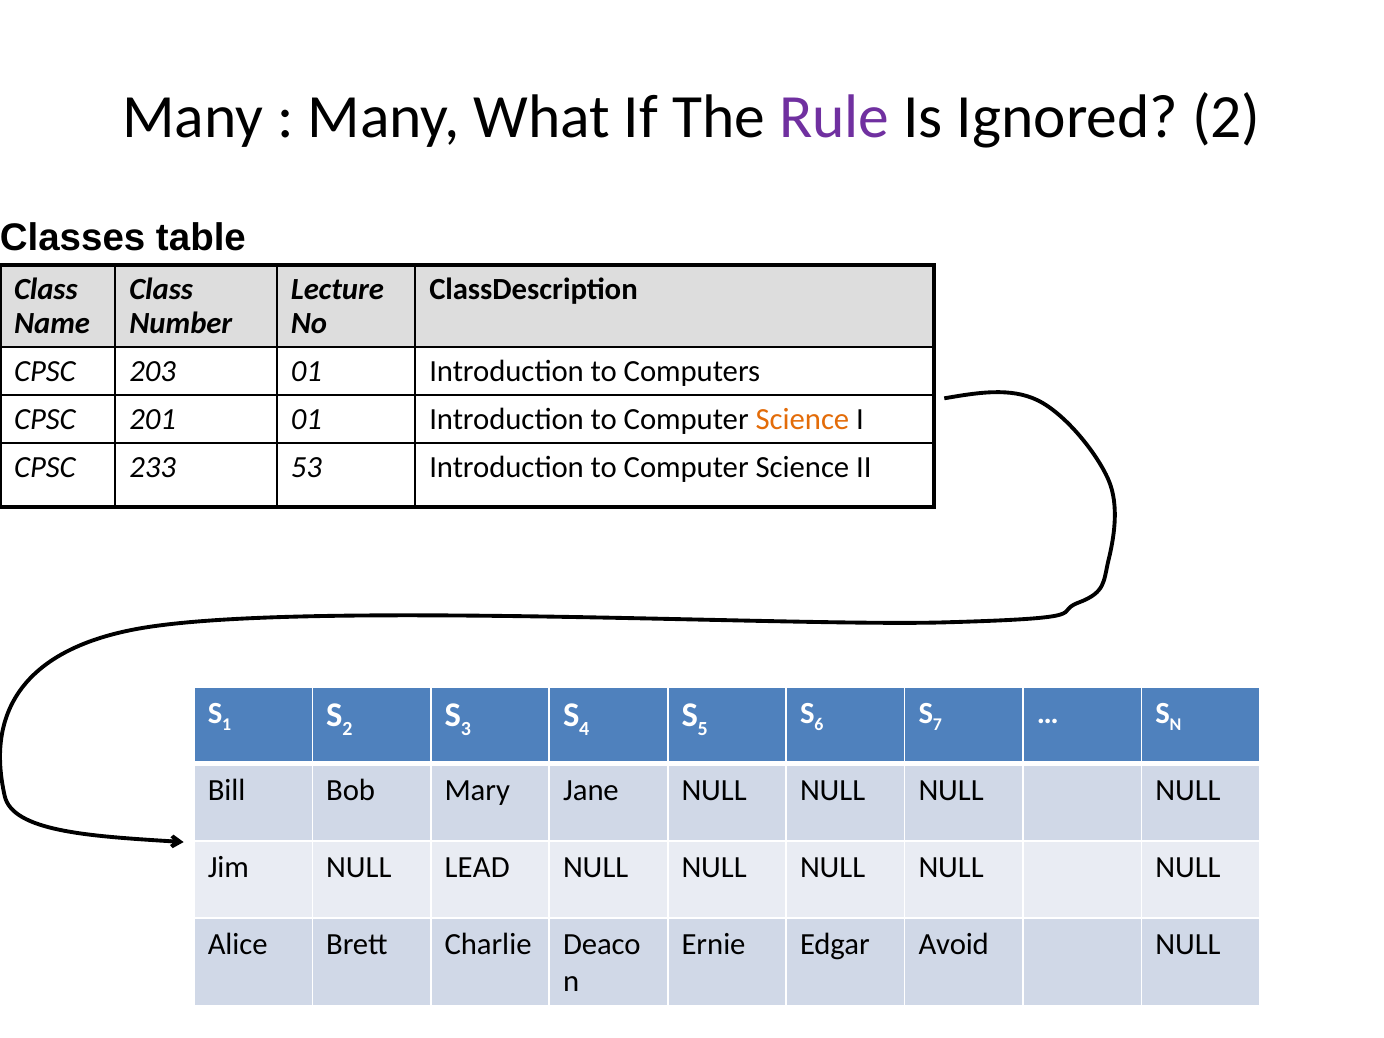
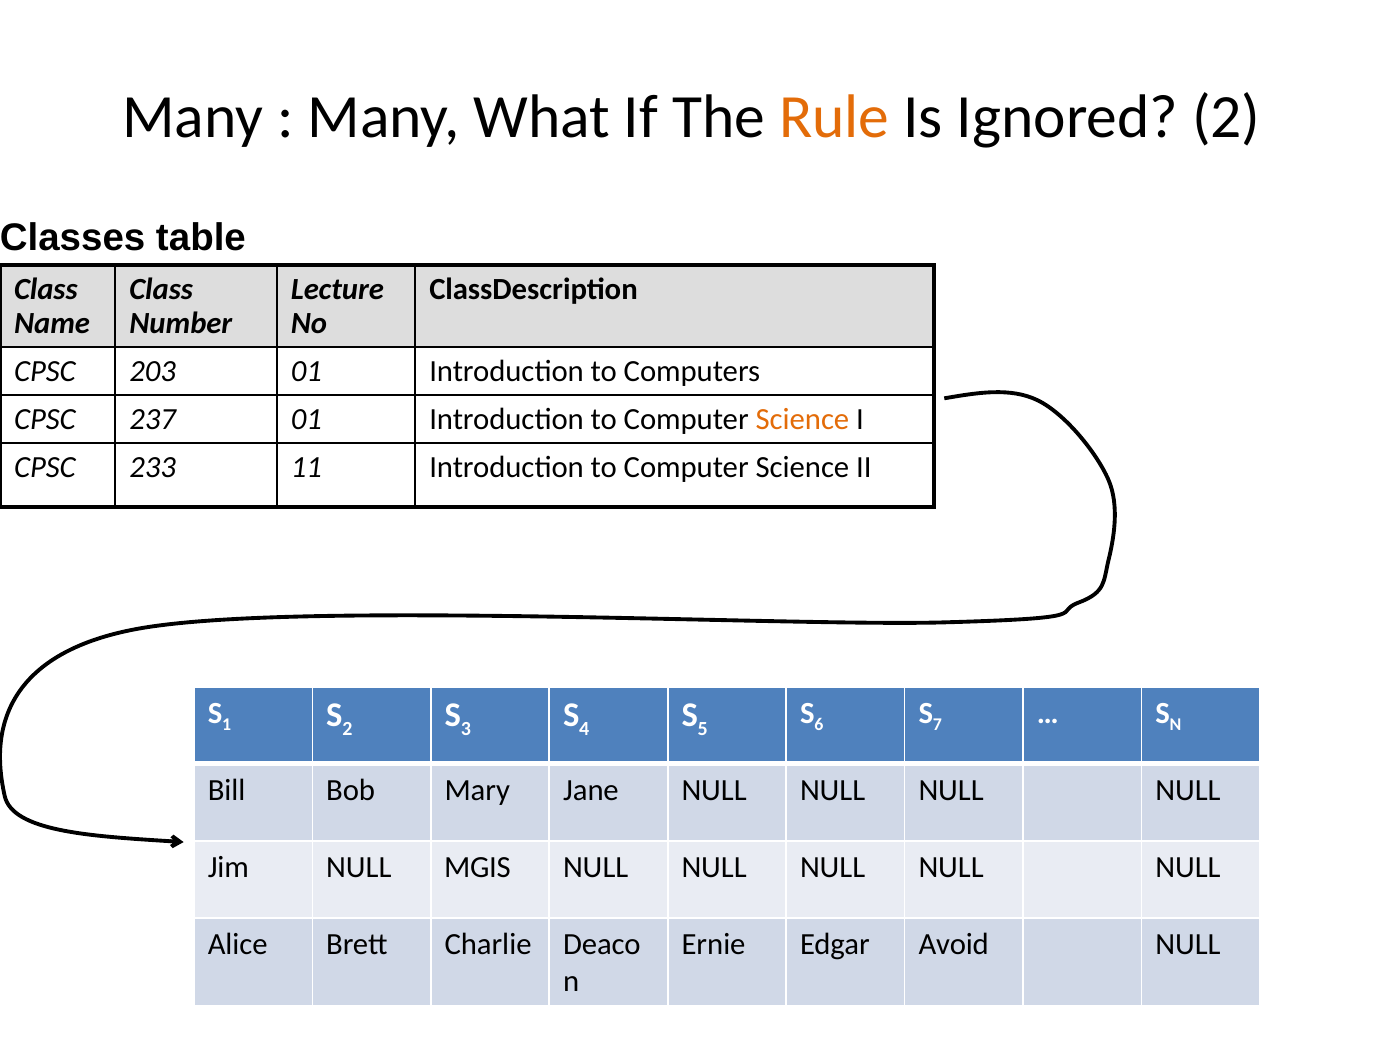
Rule colour: purple -> orange (834, 117)
201: 201 -> 237 (153, 419)
53: 53 -> 11 (306, 467)
LEAD: LEAD -> MGIS (477, 867)
